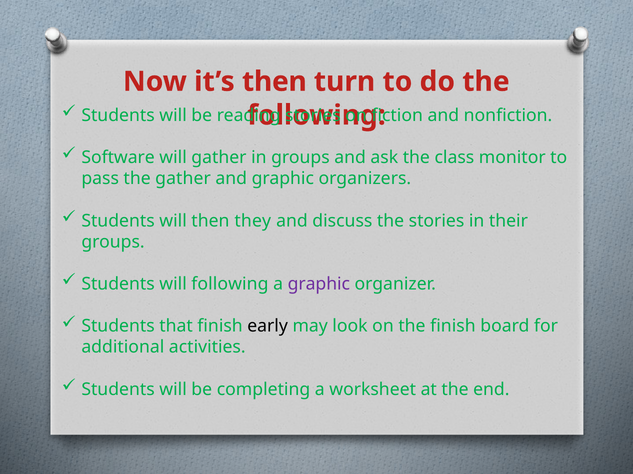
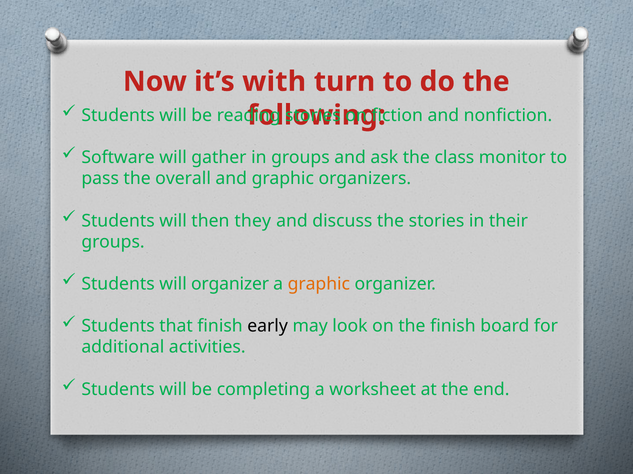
it’s then: then -> with (274, 82)
the gather: gather -> overall (183, 179)
will following: following -> organizer (230, 284)
graphic colour: purple -> orange (319, 284)
